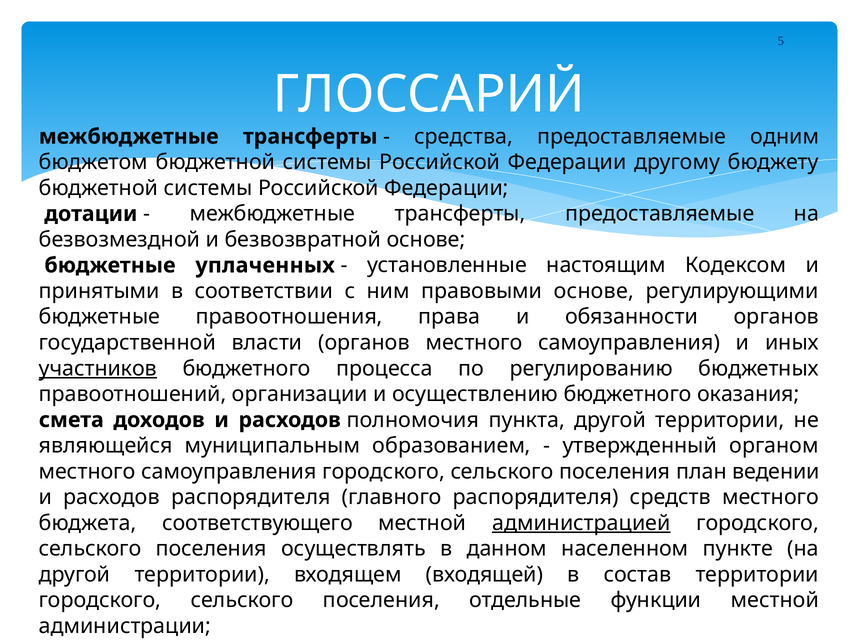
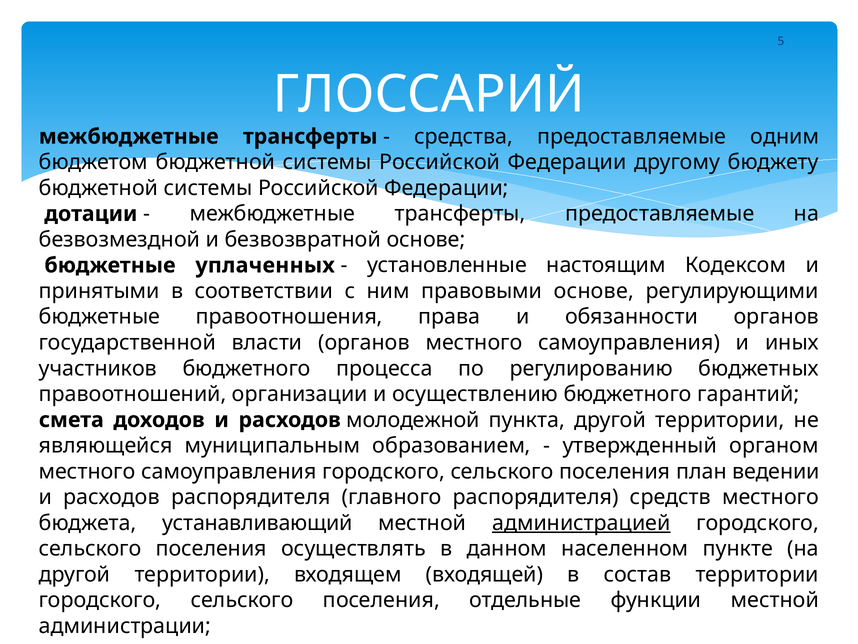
участников underline: present -> none (98, 368)
оказания: оказания -> гарантий (748, 394)
полномочия: полномочия -> молодежной (413, 420)
соответствующего: соответствующего -> устанавливающий (258, 523)
